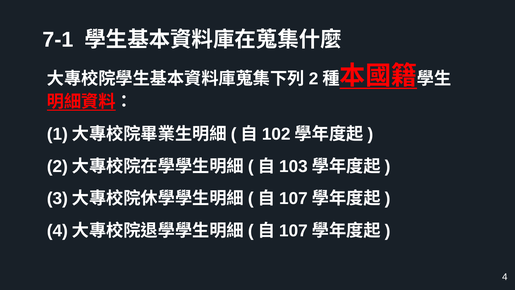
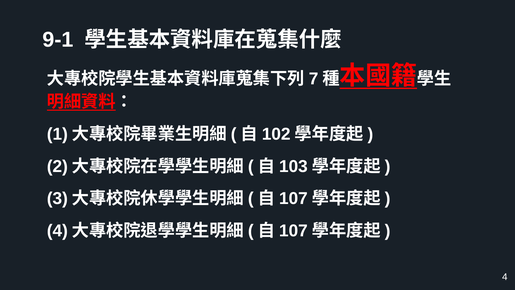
7-1: 7-1 -> 9-1 (58, 40)
2: 2 -> 7 (314, 79)
